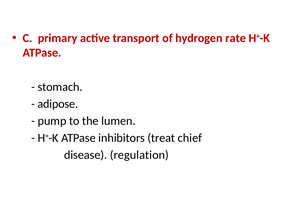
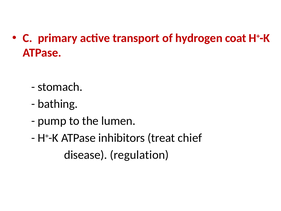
rate: rate -> coat (236, 38)
adipose: adipose -> bathing (58, 104)
